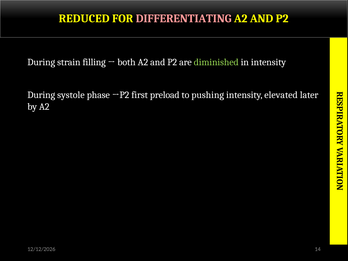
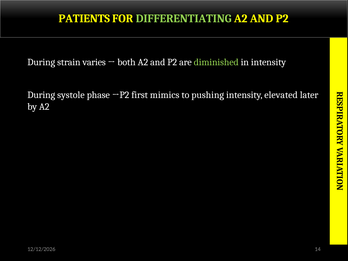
REDUCED: REDUCED -> PATIENTS (84, 19)
DIFFERENTIATING colour: pink -> light green (184, 19)
filling: filling -> varies (94, 62)
preload: preload -> mimics (165, 95)
